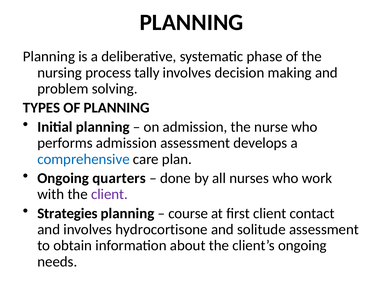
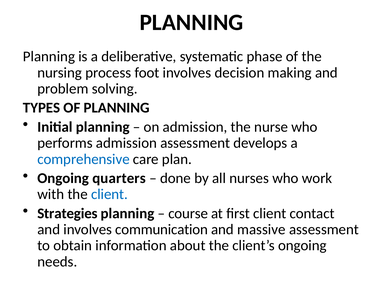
tally: tally -> foot (147, 73)
client colour: purple -> blue (109, 194)
hydrocortisone: hydrocortisone -> communication (162, 230)
solitude: solitude -> massive (261, 230)
